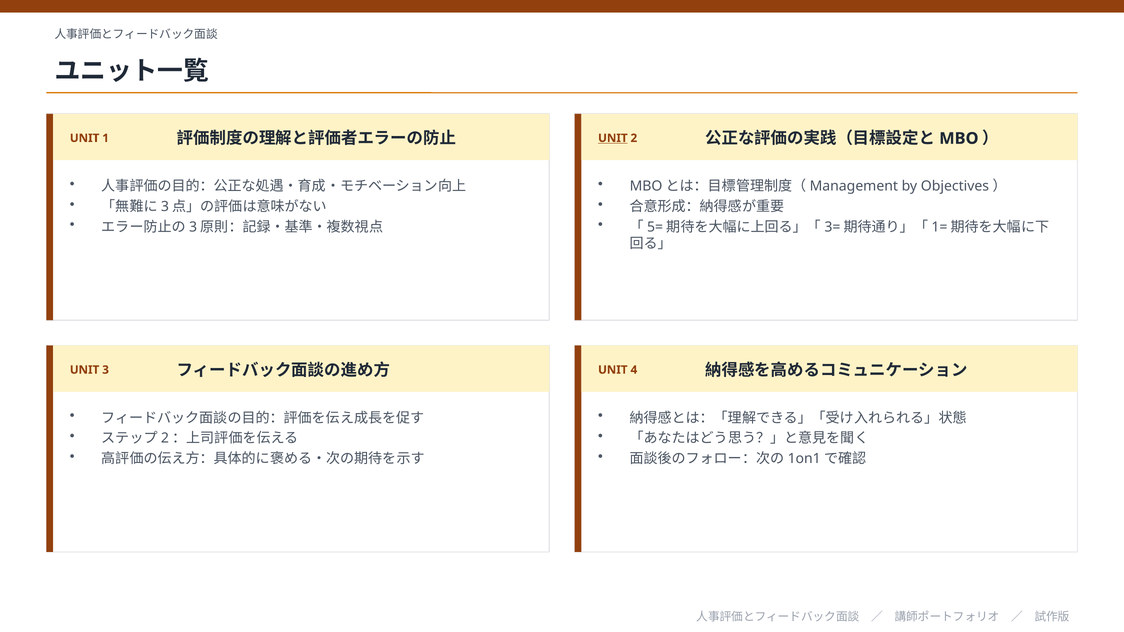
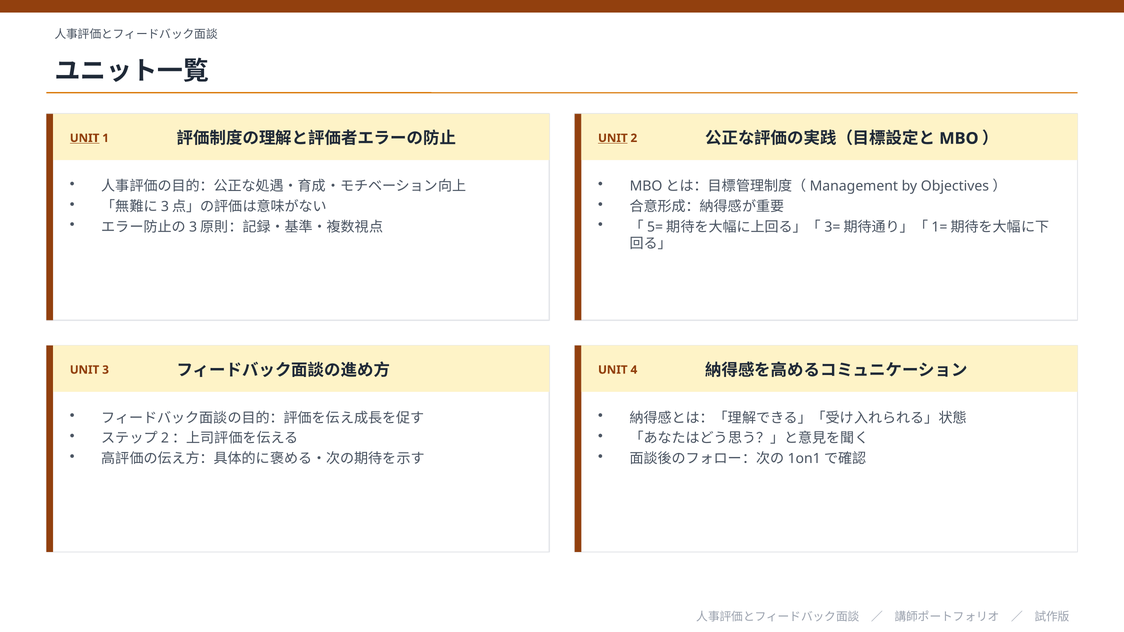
UNIT underline: none -> present (85, 138)
